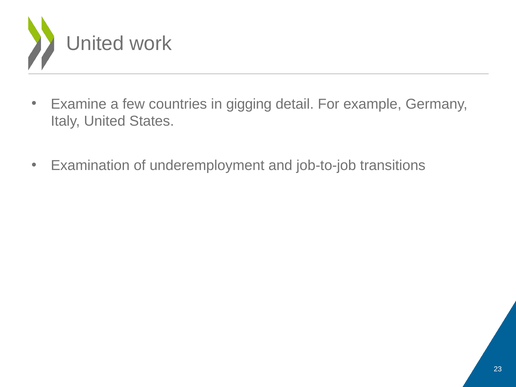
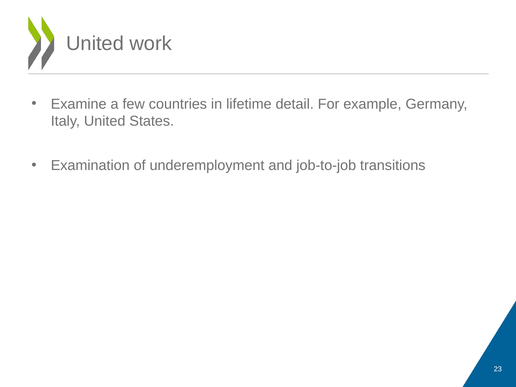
gigging: gigging -> lifetime (249, 104)
